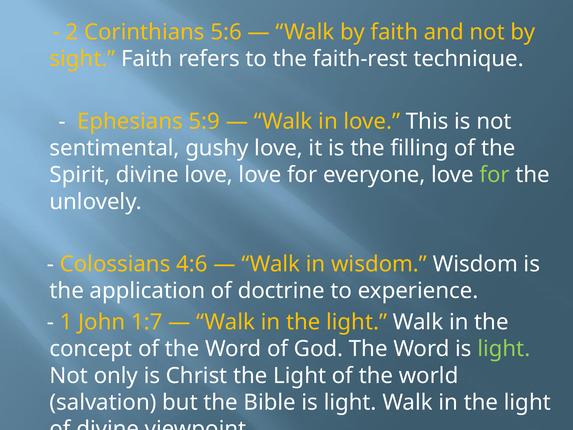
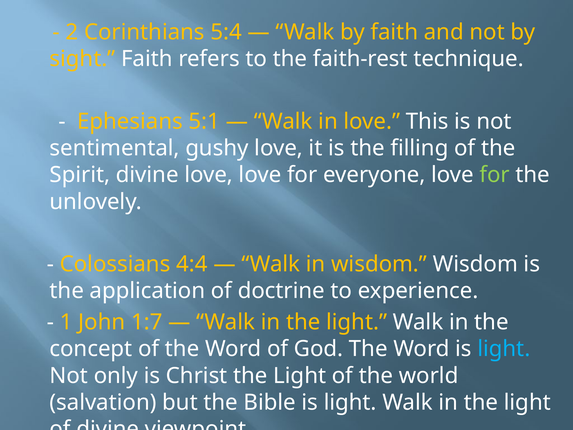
5:6: 5:6 -> 5:4 (226, 32)
5:9: 5:9 -> 5:1 (204, 121)
4:6: 4:6 -> 4:4 (192, 264)
light colour: light green -> light blue (504, 349)
